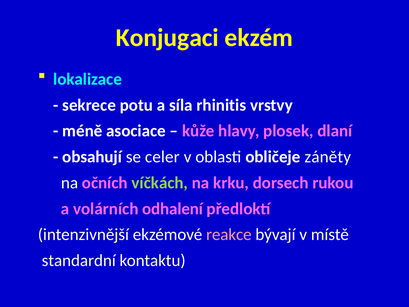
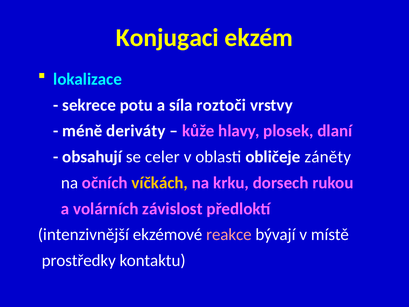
rhinitis: rhinitis -> roztoči (221, 105)
asociace: asociace -> deriváty (136, 131)
víčkách colour: light green -> yellow (160, 183)
odhalení: odhalení -> závislost (172, 209)
standardní: standardní -> prostředky (79, 260)
